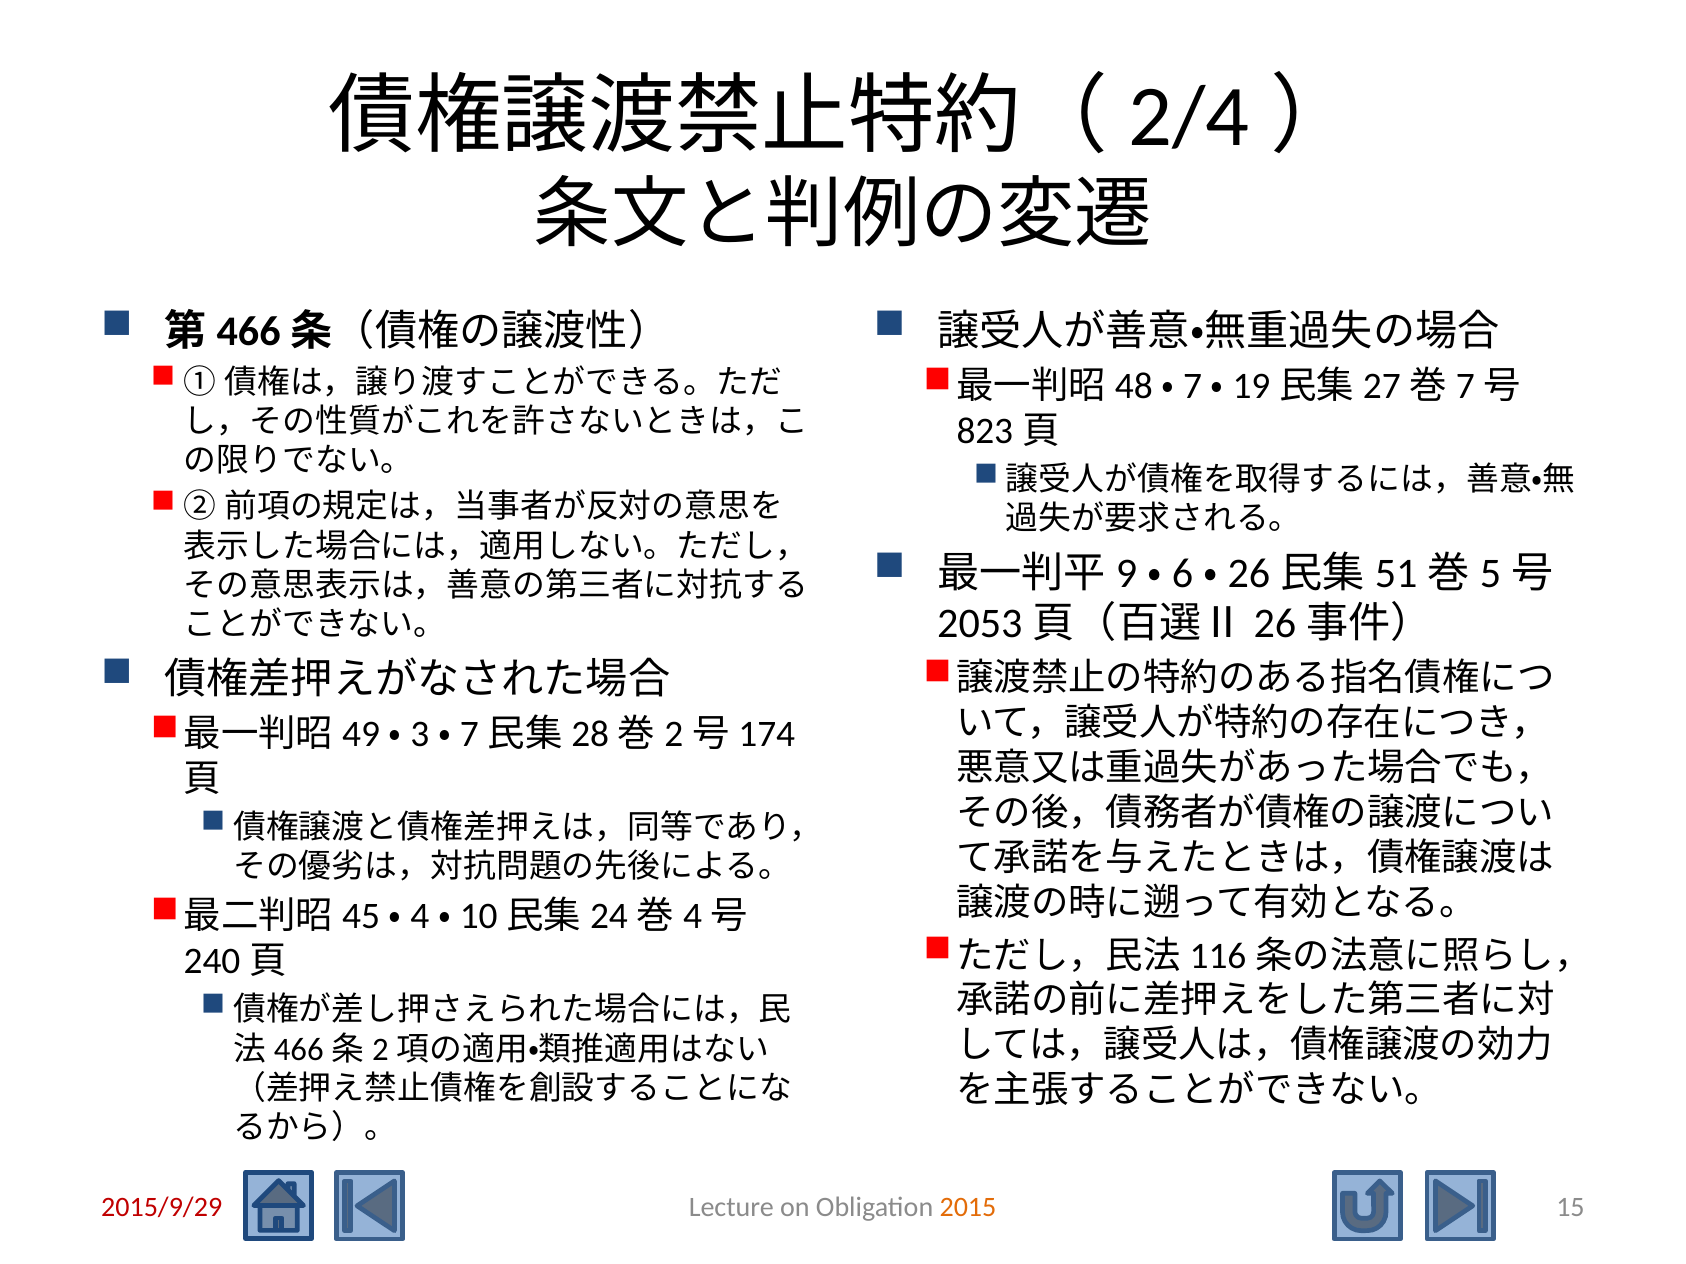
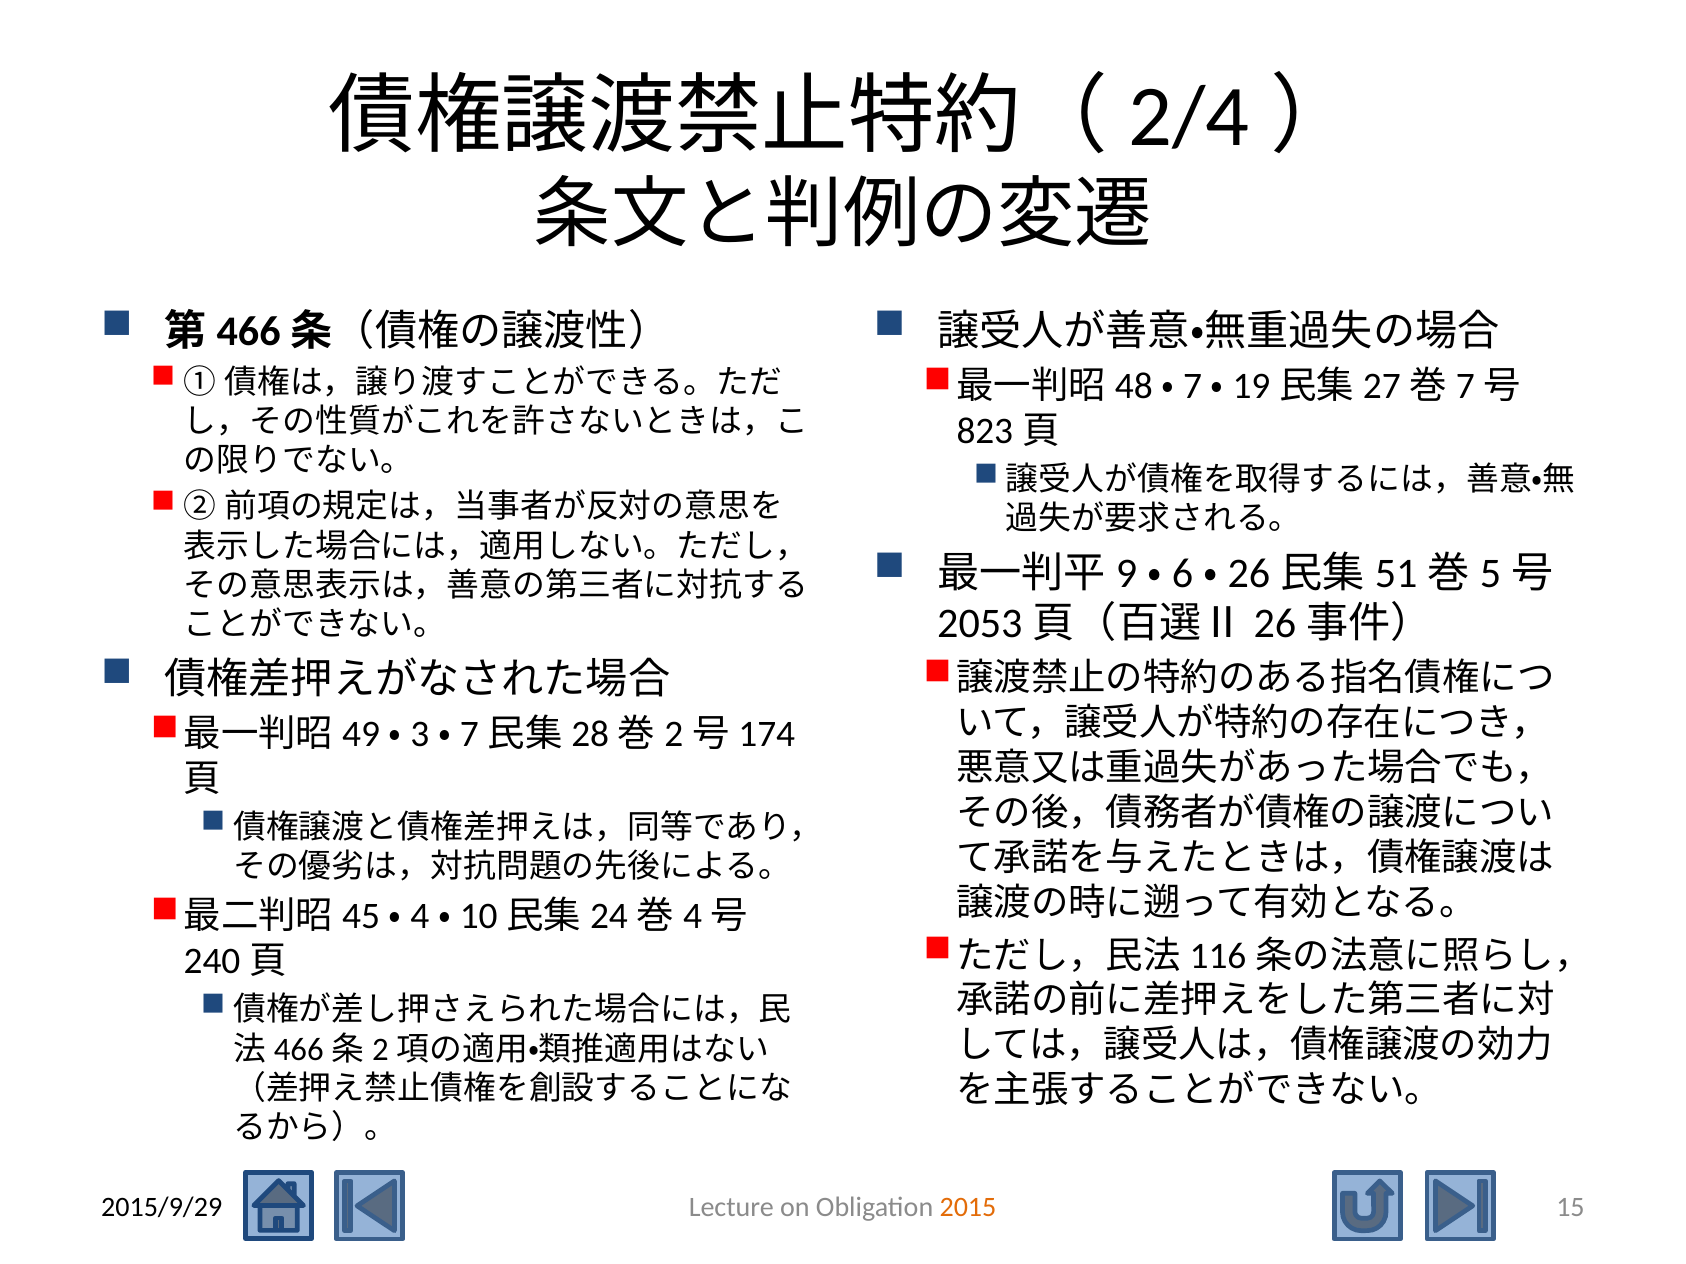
2015/9/29 colour: red -> black (162, 1208)
